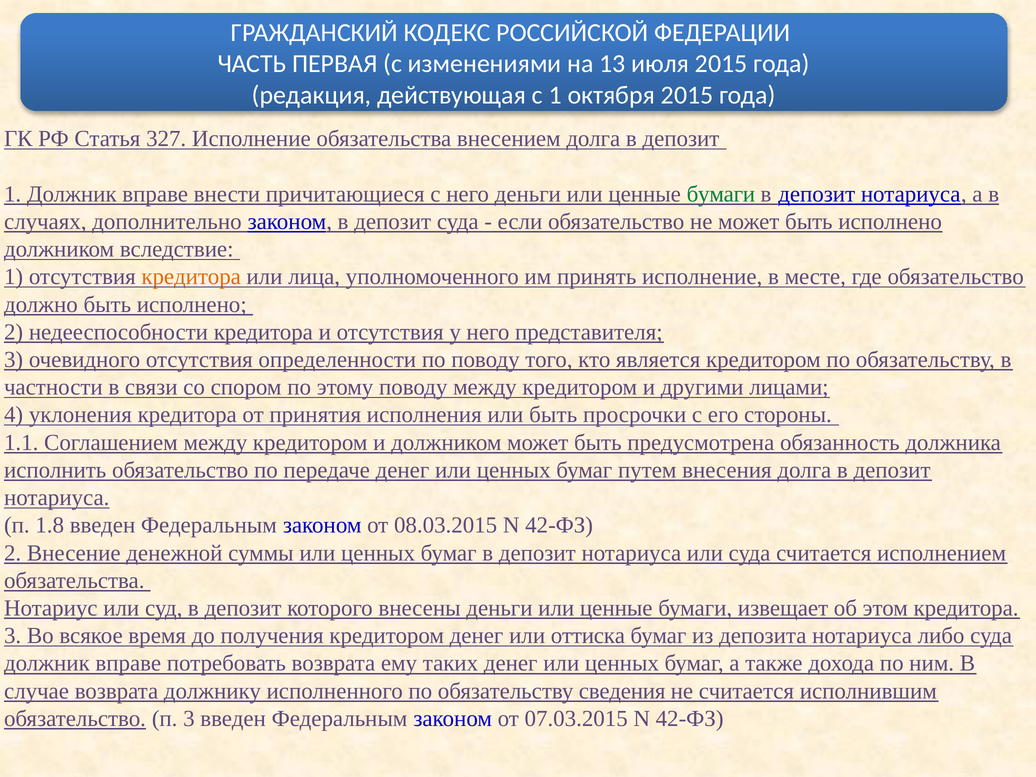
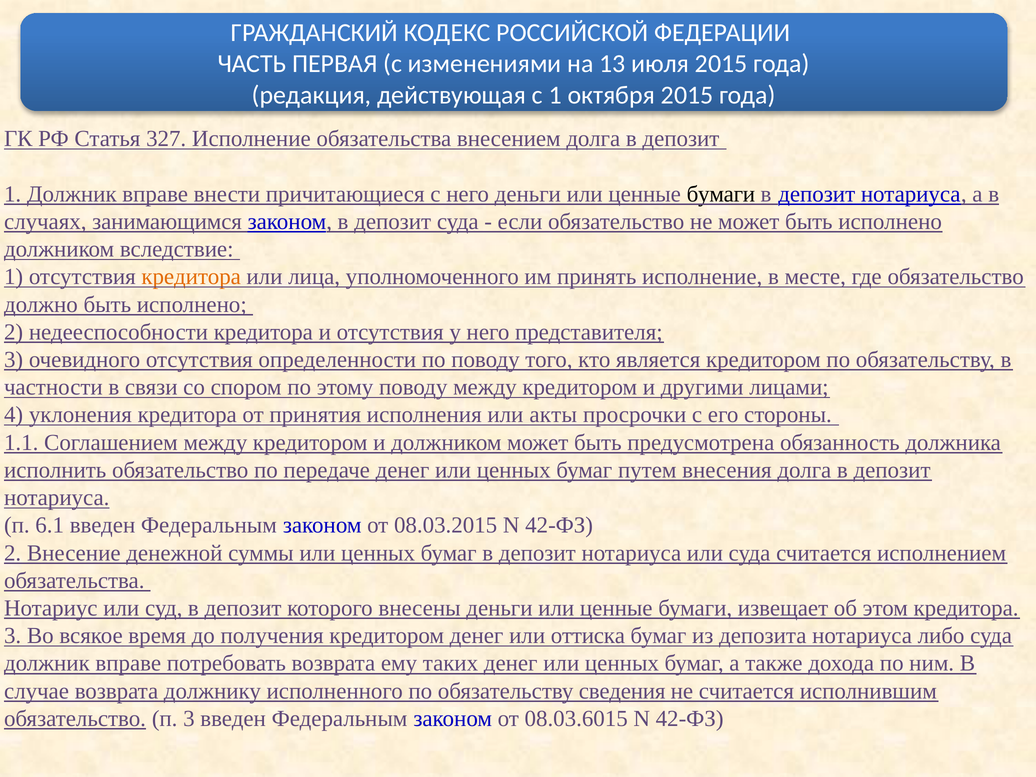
бумаги colour: green -> black (721, 194)
дополнительно: дополнительно -> занимающимся (167, 222)
или быть: быть -> акты (553, 415)
1.8: 1.8 -> 6.1 (50, 525)
07.03.2015: 07.03.2015 -> 08.03.6015 (576, 719)
